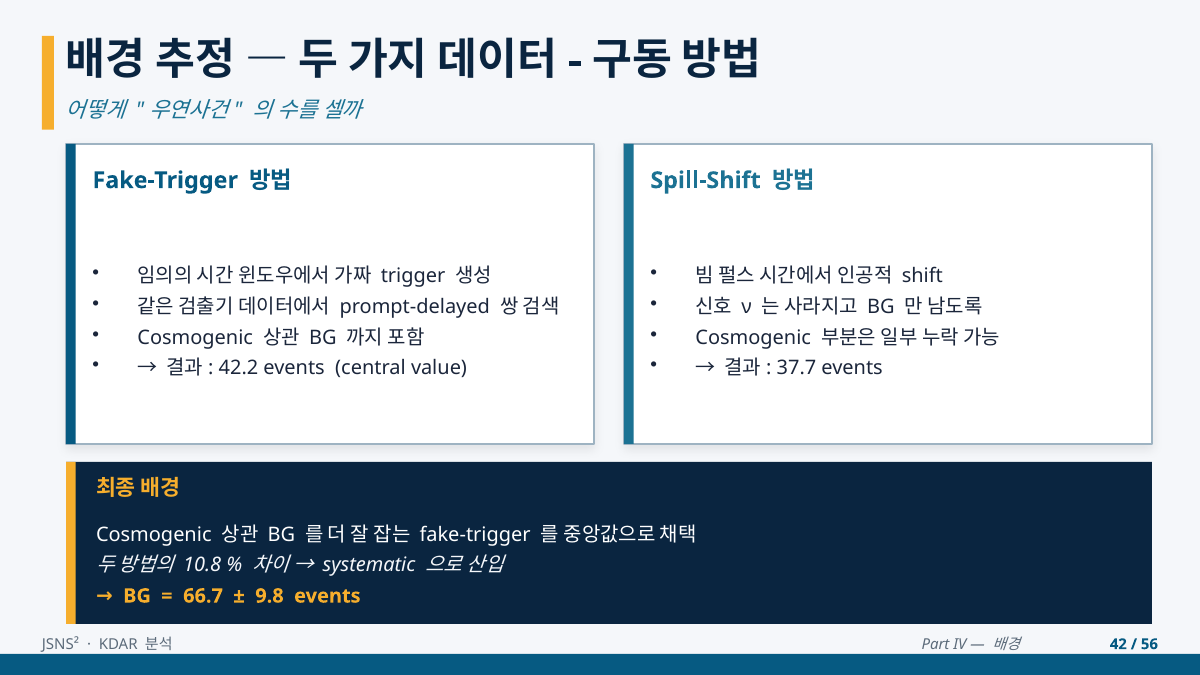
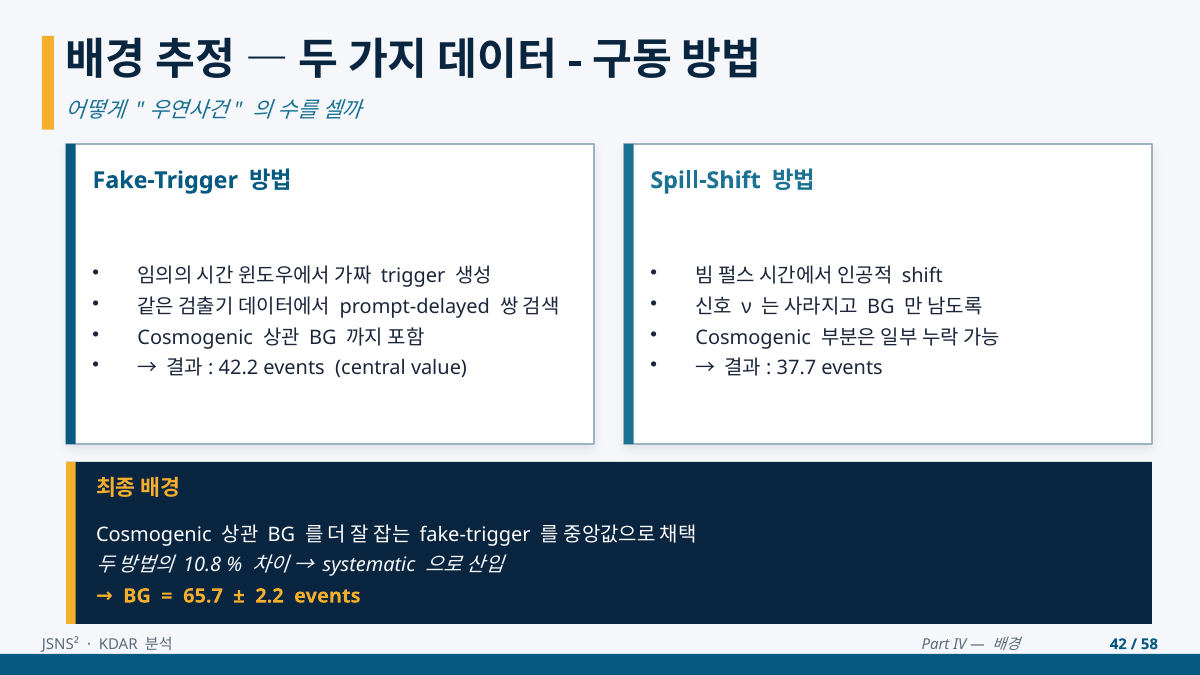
66.7: 66.7 -> 65.7 (203, 596)
9.8: 9.8 -> 2.2 (269, 596)
56: 56 -> 58 (1149, 644)
